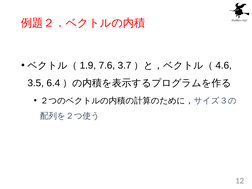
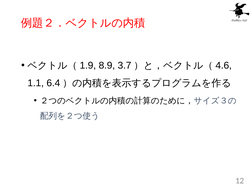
7.6: 7.6 -> 8.9 (107, 66)
3.5: 3.5 -> 1.1 (36, 83)
